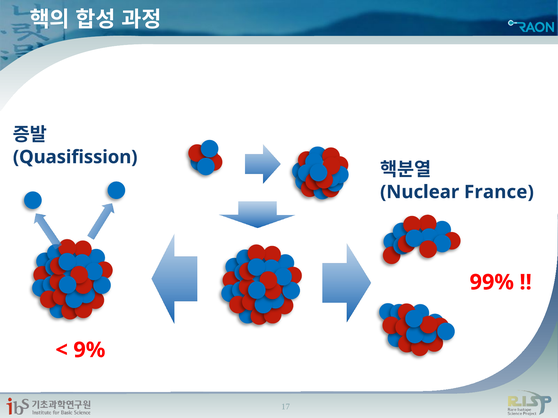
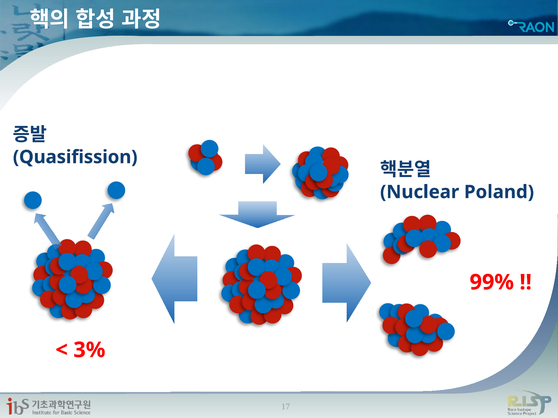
France: France -> Poland (499, 192)
9%: 9% -> 3% (89, 350)
